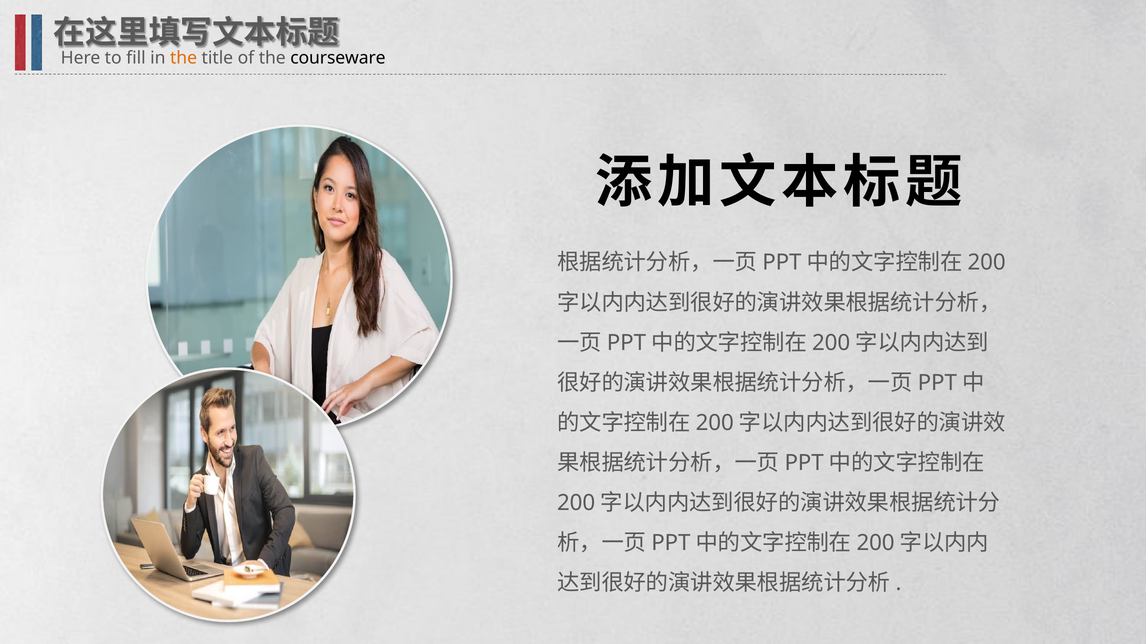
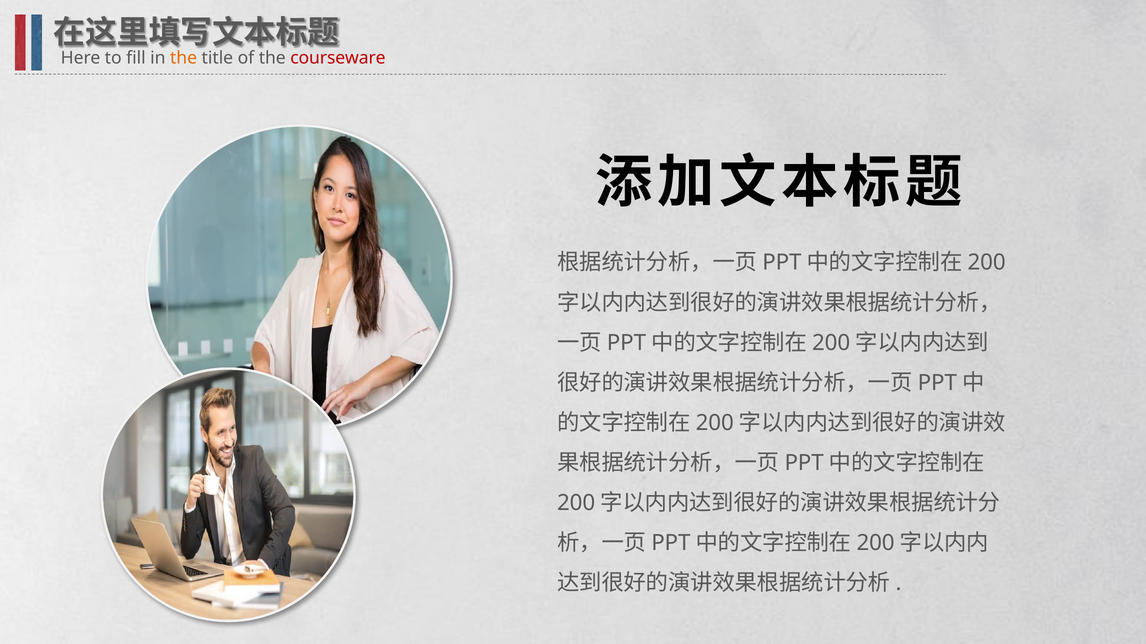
courseware colour: black -> red (338, 58)
